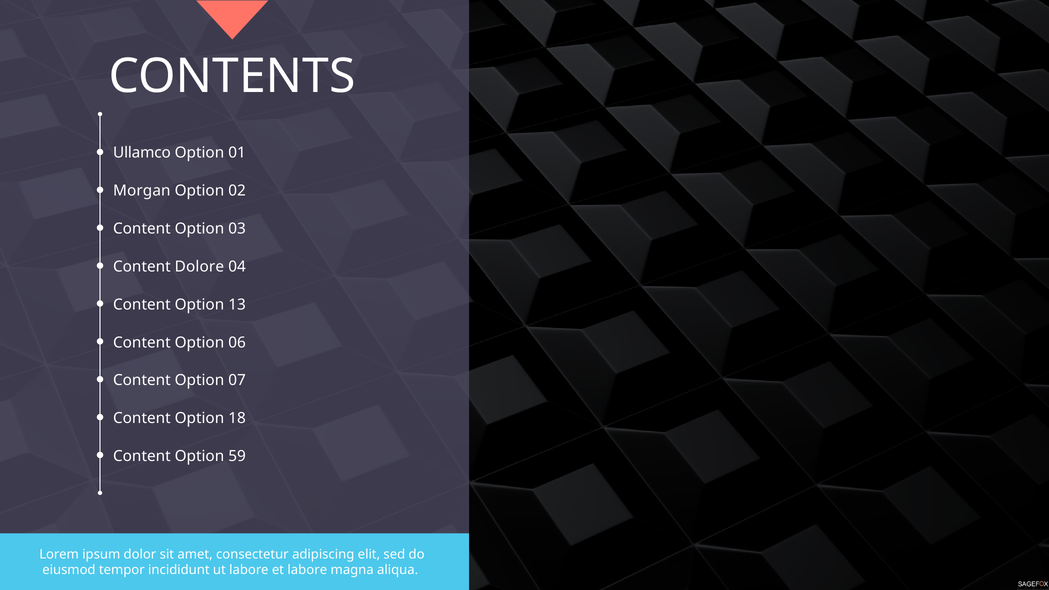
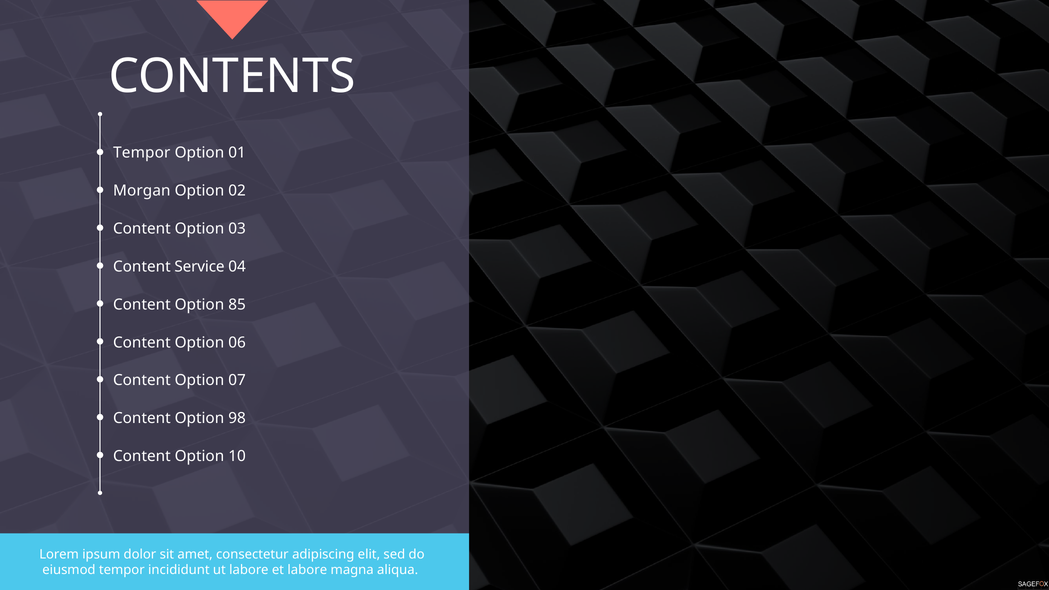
Ullamco: Ullamco -> Tempor (142, 153)
Dolore: Dolore -> Service (200, 267)
13: 13 -> 85 (237, 305)
18: 18 -> 98 (237, 418)
59: 59 -> 10 (237, 456)
